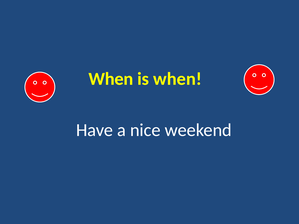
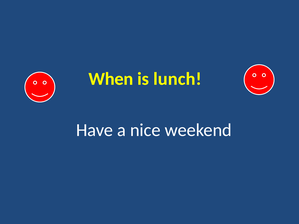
is when: when -> lunch (178, 79)
